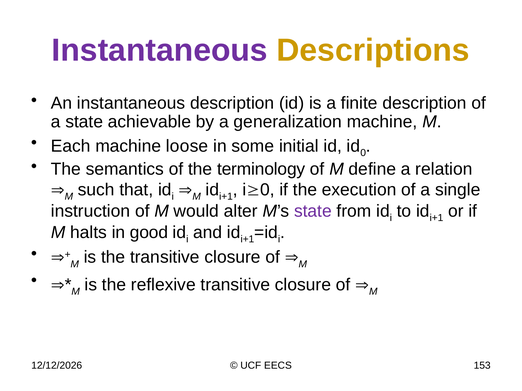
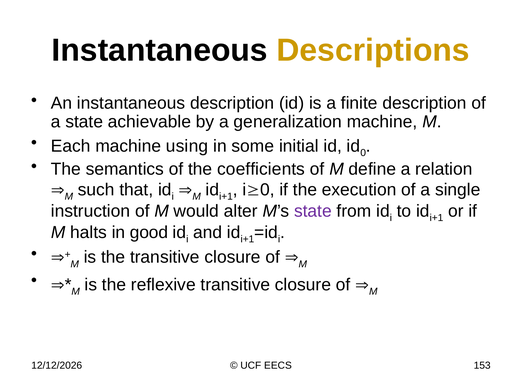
Instantaneous colour: purple -> black (160, 51)
loose: loose -> using (187, 146)
terminology: terminology -> coefficients (261, 169)
